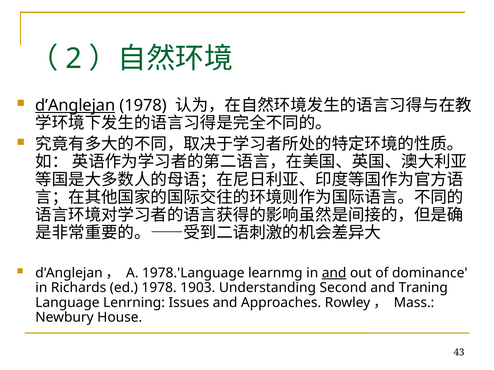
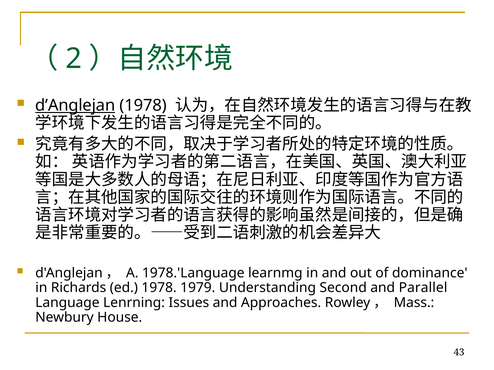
and underline: present -> none (334, 273)
1903: 1903 -> 1979 (198, 288)
Traning: Traning -> Parallel (423, 288)
